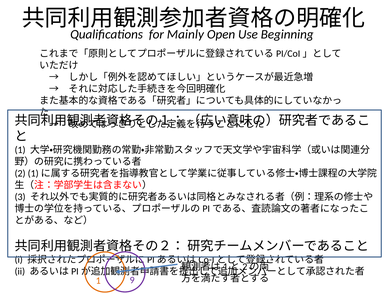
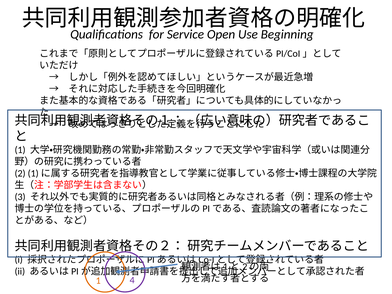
Mainly: Mainly -> Service (185, 34)
9: 9 -> 4 (132, 280)
